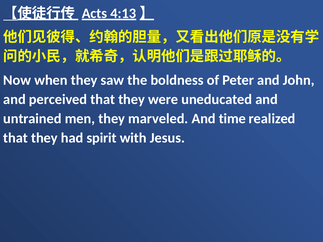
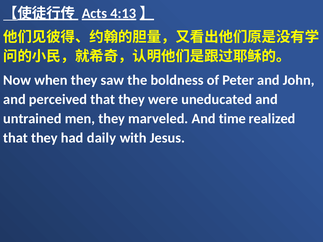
spirit: spirit -> daily (102, 138)
